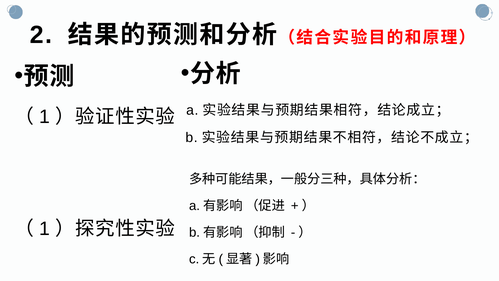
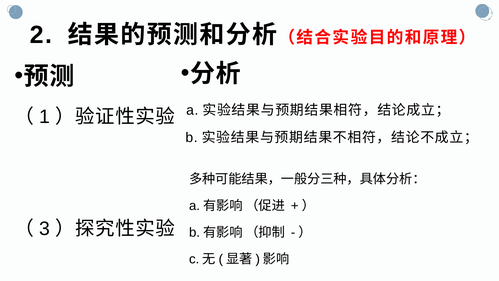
1: 1 -> 3 (45, 228)
